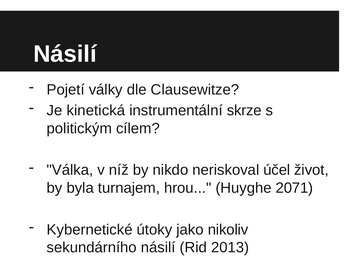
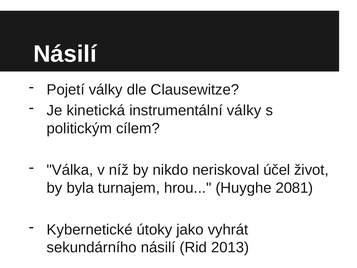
instrumentální skrze: skrze -> války (244, 110)
2071: 2071 -> 2081 (294, 188)
nikoliv: nikoliv -> vyhrát (228, 229)
